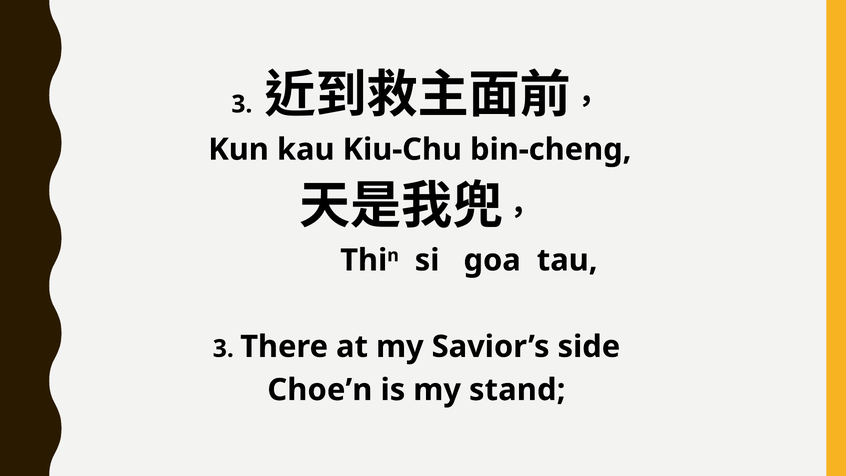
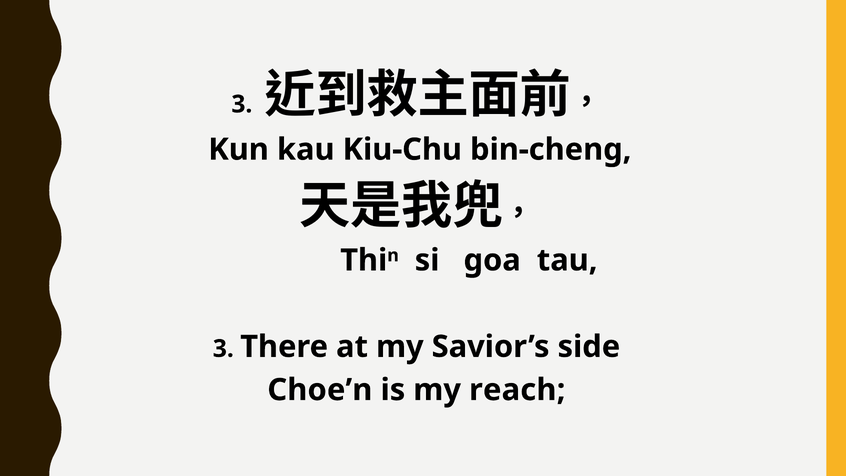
stand: stand -> reach (517, 390)
